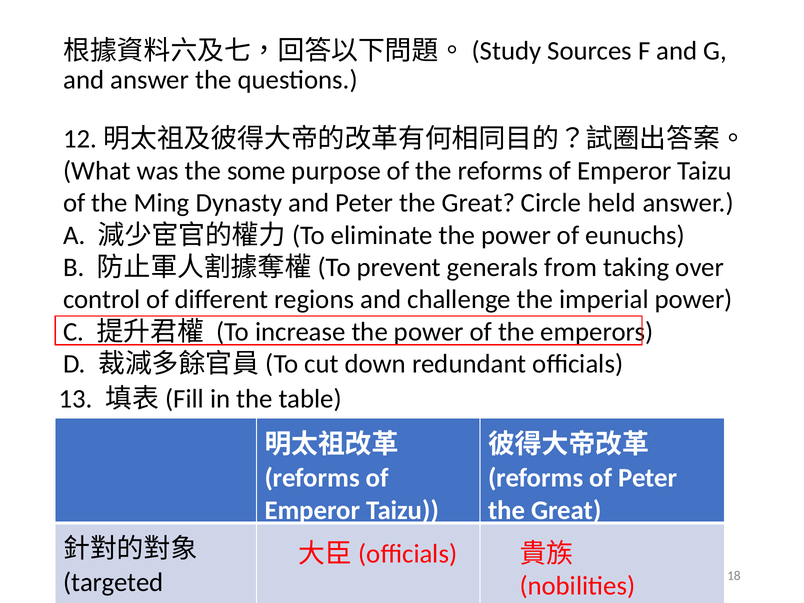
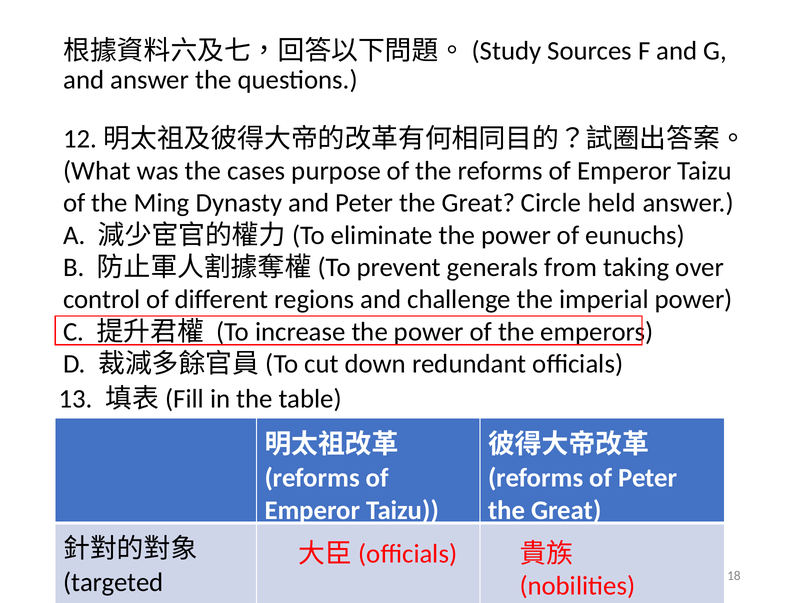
some: some -> cases (256, 171)
